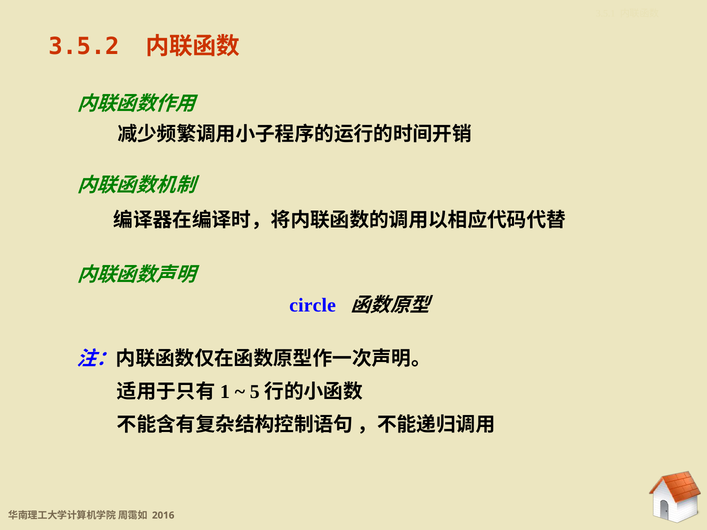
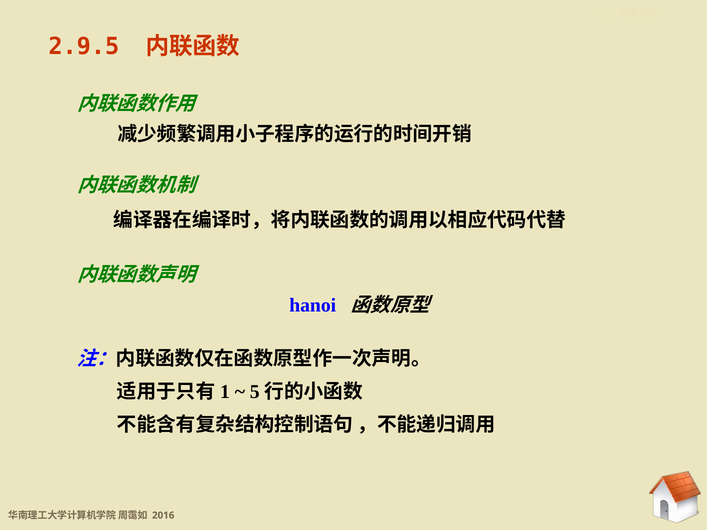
3.5.2: 3.5.2 -> 2.9.5 (84, 46)
circle: circle -> hanoi (313, 305)
